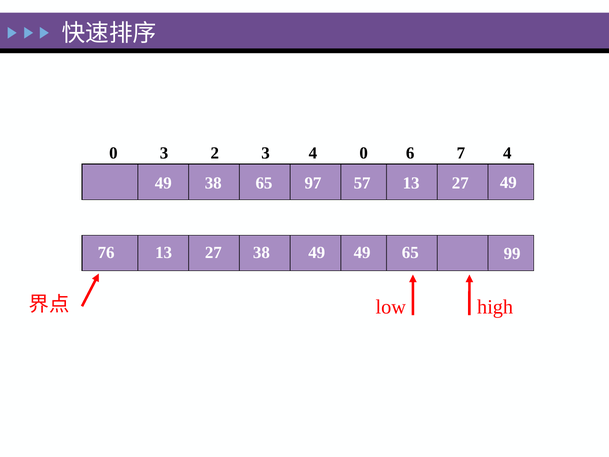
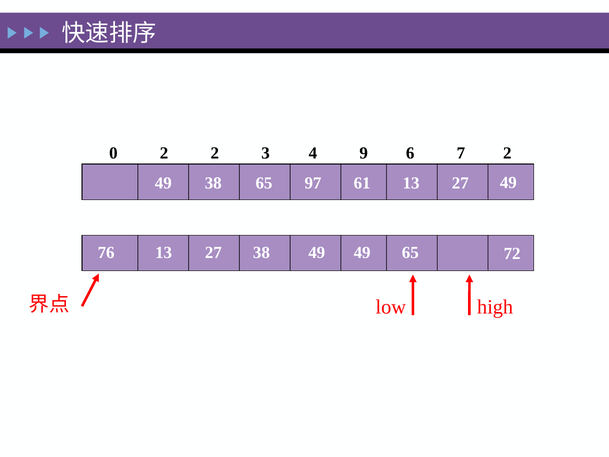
0 3: 3 -> 2 (164, 153)
4 0: 0 -> 9 (364, 153)
7 4: 4 -> 2 (507, 153)
57: 57 -> 61 (362, 183)
99: 99 -> 72 (512, 253)
